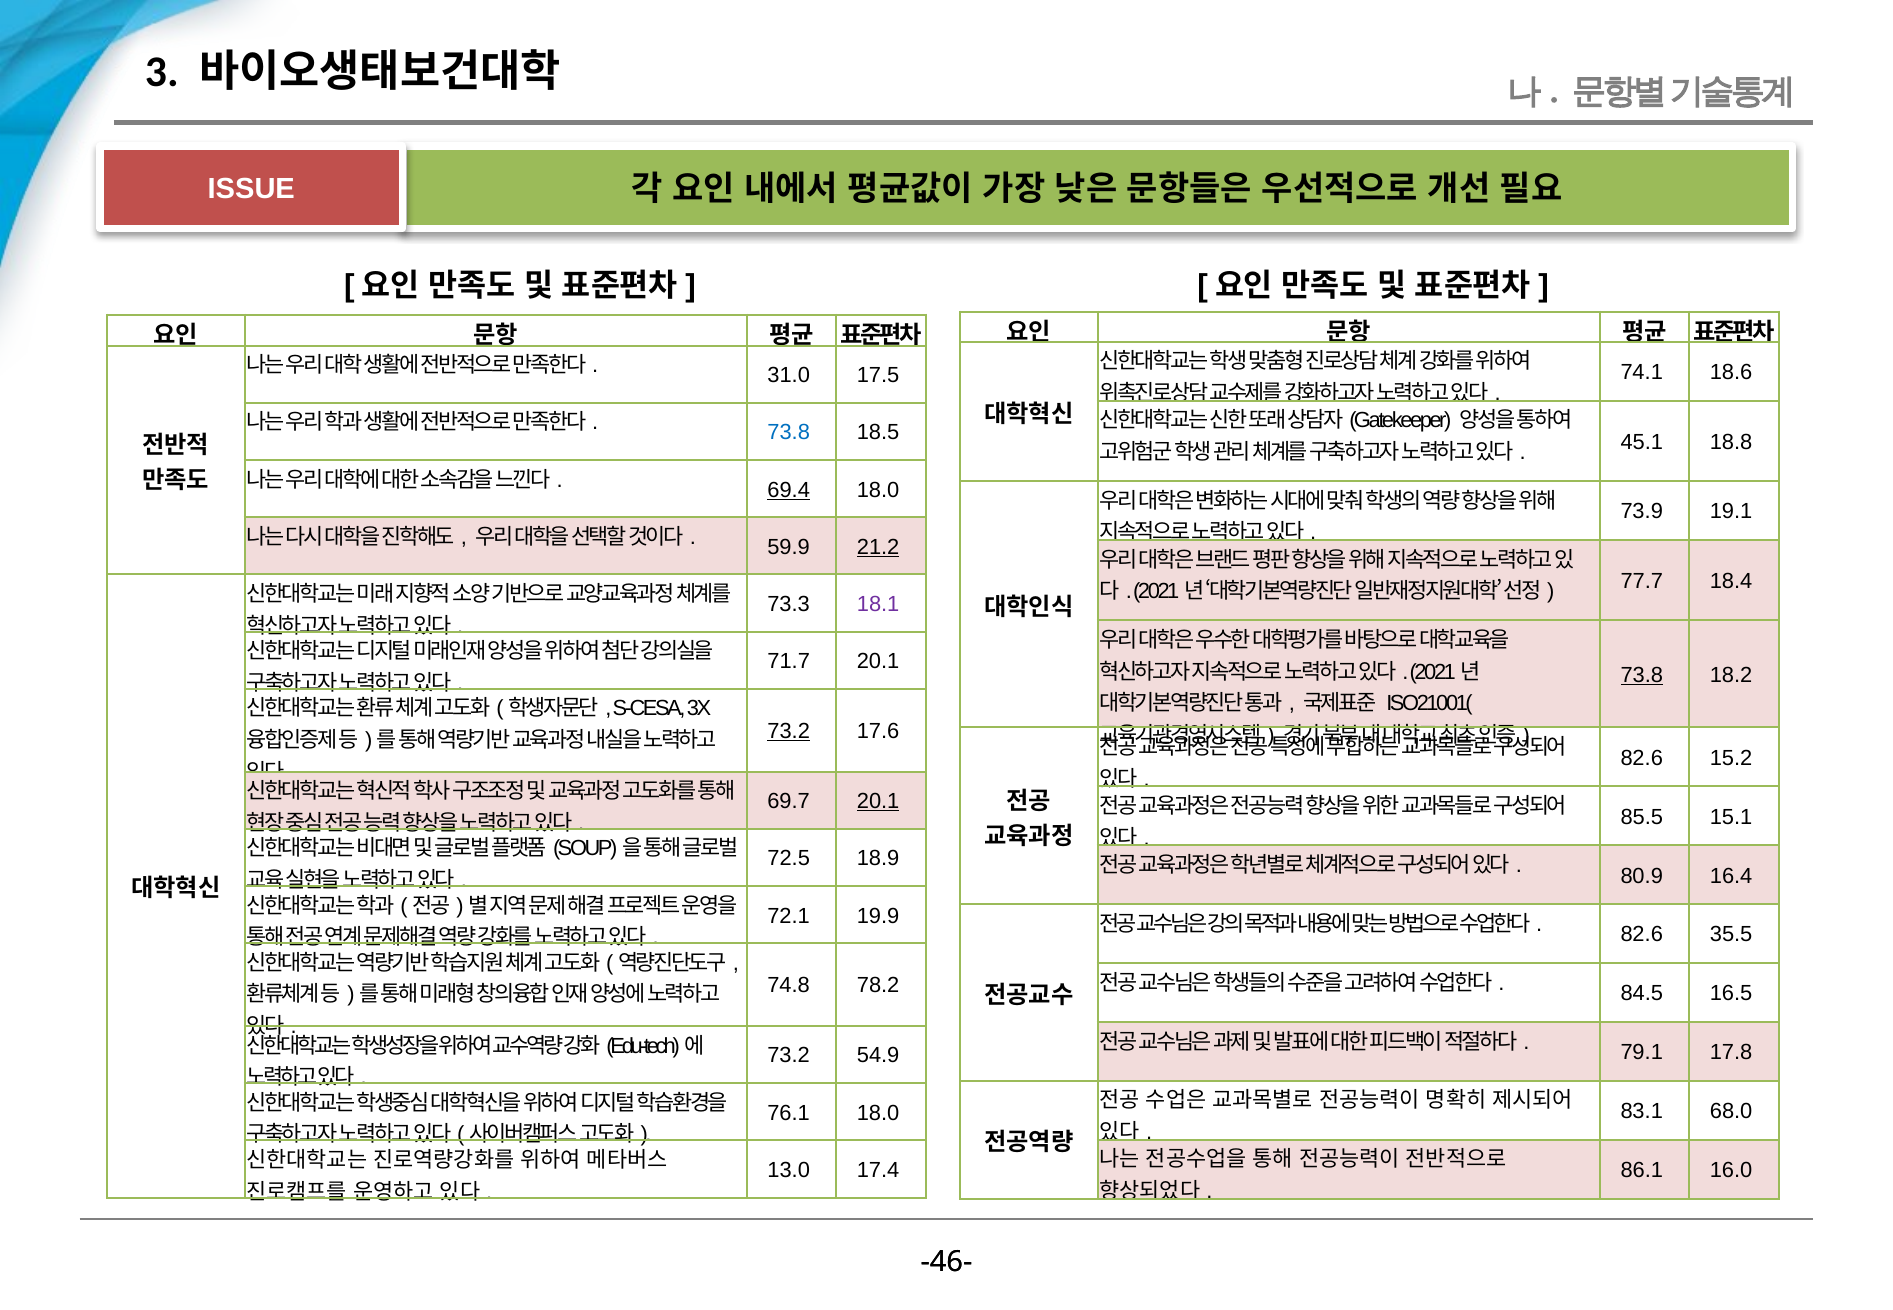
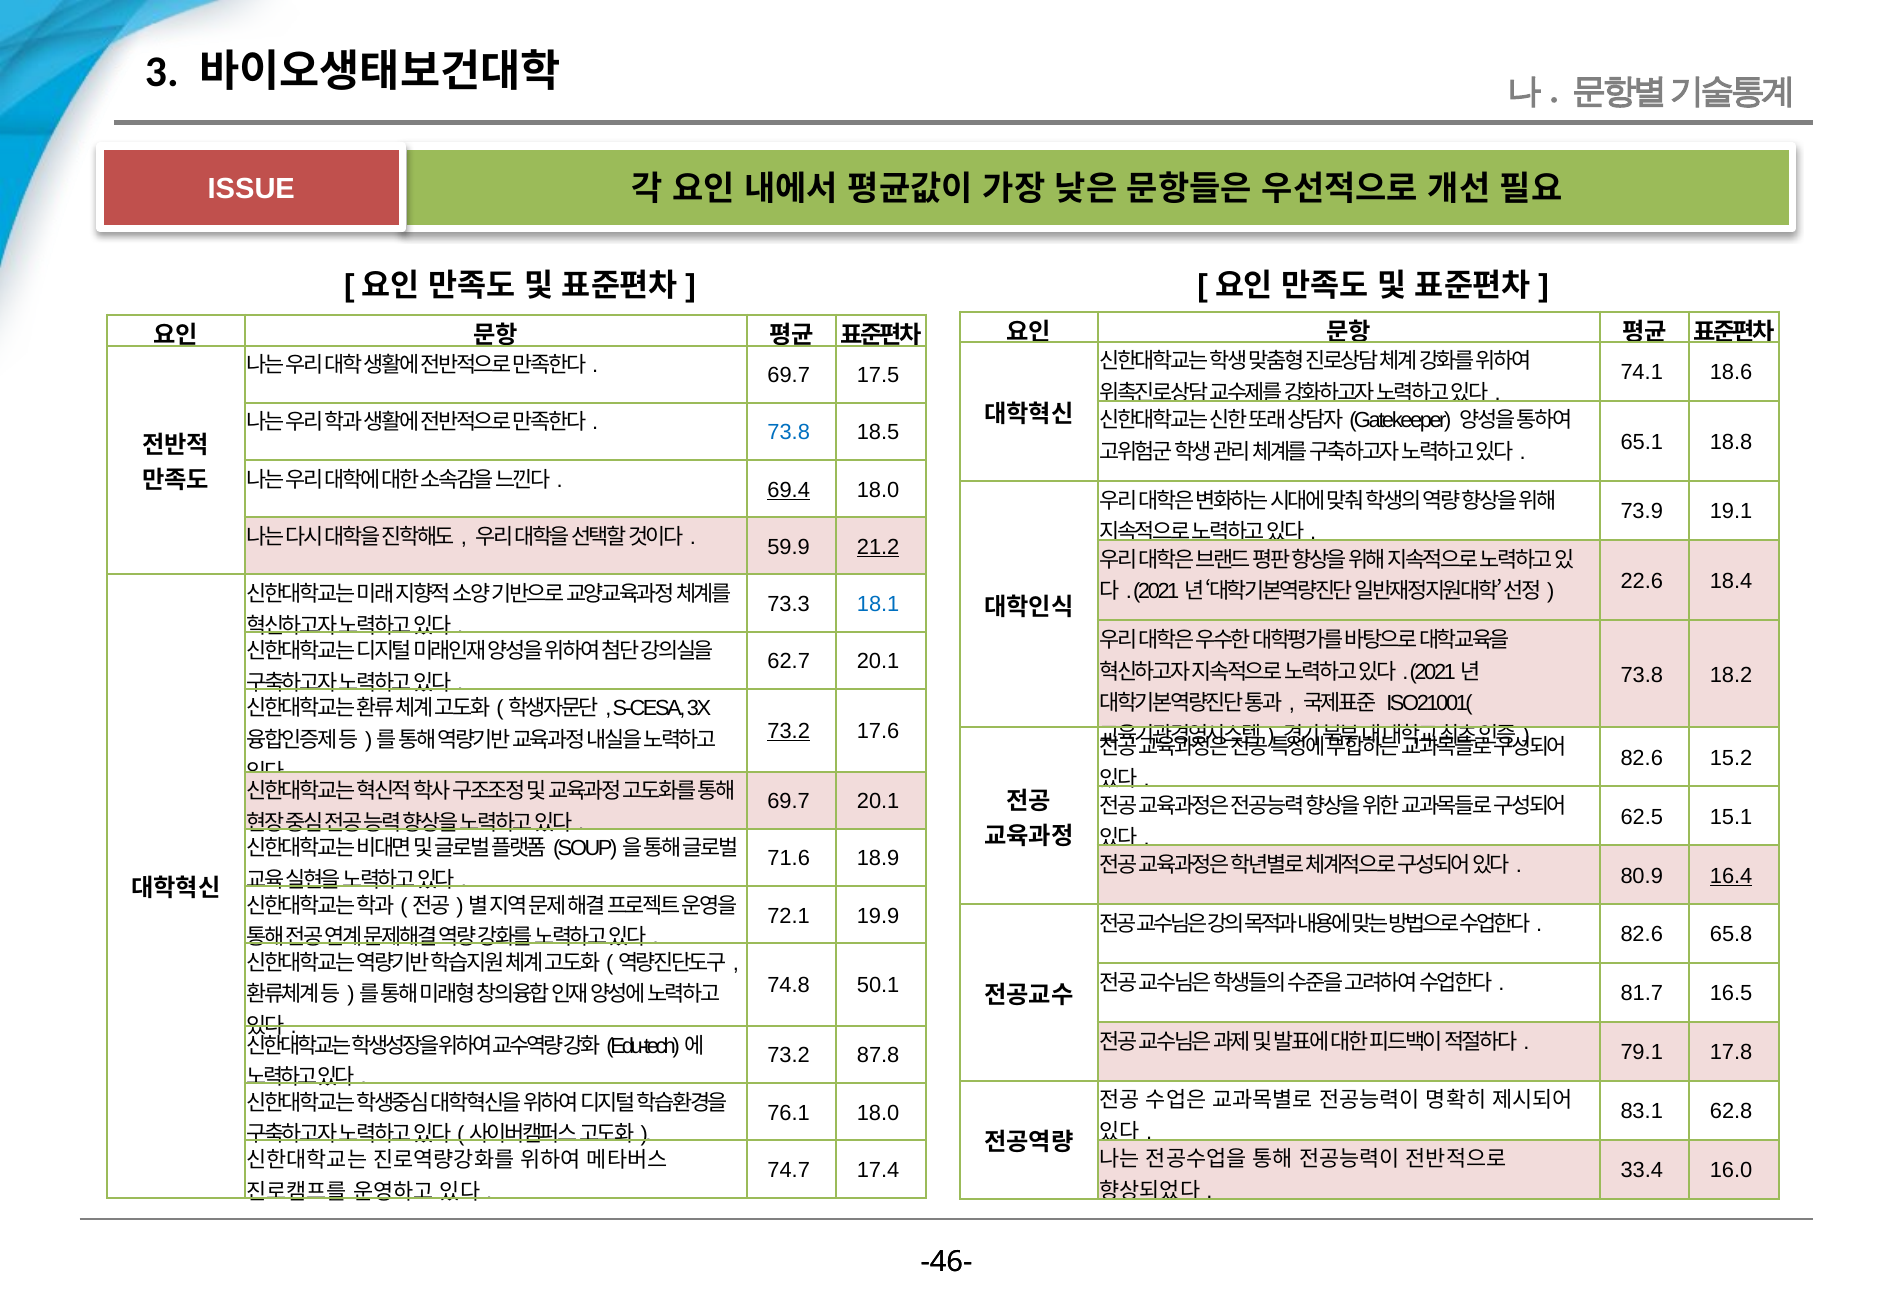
31.0: 31.0 -> 69.7 (789, 376)
45.1: 45.1 -> 65.1 (1642, 442)
77.7: 77.7 -> 22.6 (1642, 582)
18.1 colour: purple -> blue (878, 604)
71.7: 71.7 -> 62.7 (789, 662)
73.8 underline: present -> none (1642, 675)
20.1 underline: present -> none (878, 802)
85.5: 85.5 -> 62.5 (1642, 817)
72.5: 72.5 -> 71.6 (789, 859)
16.4 underline: none -> present (1731, 876)
35.5: 35.5 -> 65.8 (1731, 935)
84.5: 84.5 -> 81.7 (1642, 994)
78.2: 78.2 -> 50.1 (878, 986)
54.9: 54.9 -> 87.8 (878, 1056)
68.0: 68.0 -> 62.8 (1731, 1112)
13.0: 13.0 -> 74.7 (789, 1171)
86.1: 86.1 -> 33.4 (1642, 1171)
